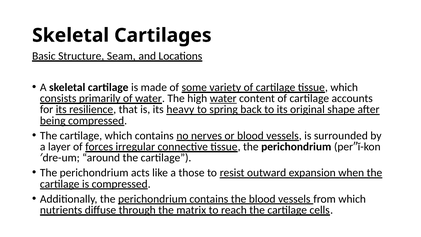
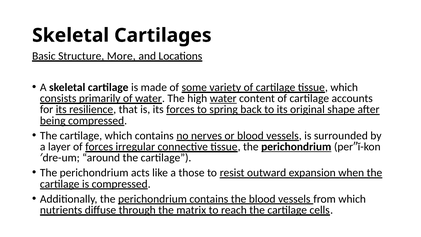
Seam: Seam -> More (121, 56)
its heavy: heavy -> forces (180, 109)
perichondrium underline: none -> present (296, 147)
